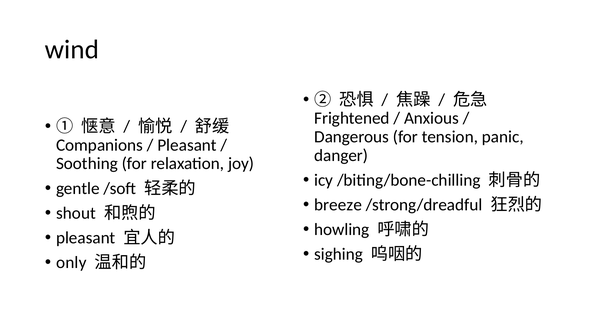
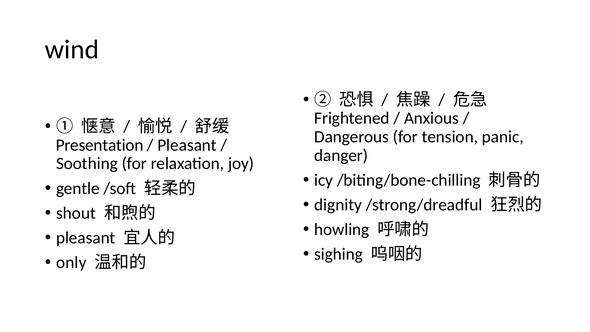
Companions: Companions -> Presentation (100, 145)
breeze: breeze -> dignity (338, 205)
